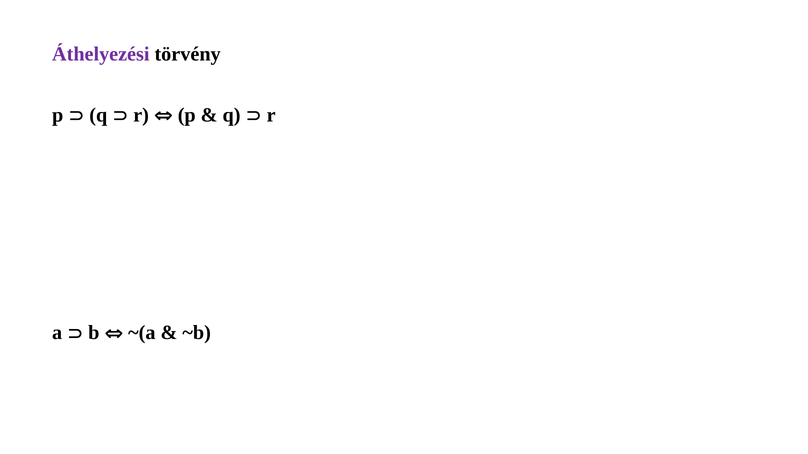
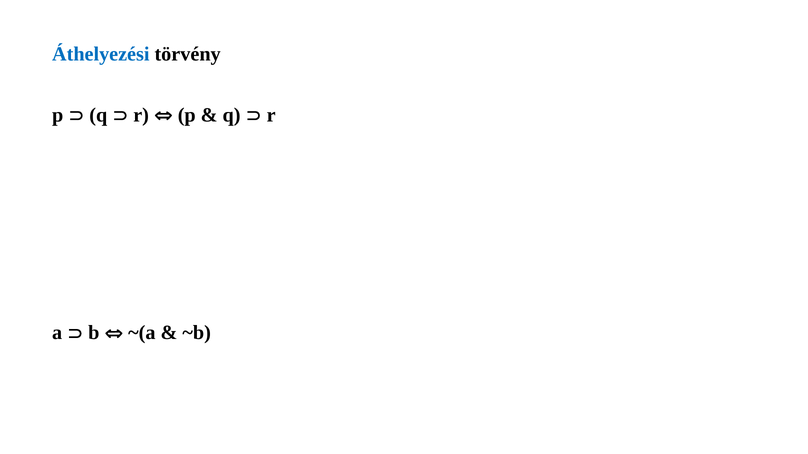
Áthelyezési colour: purple -> blue (101, 54)
